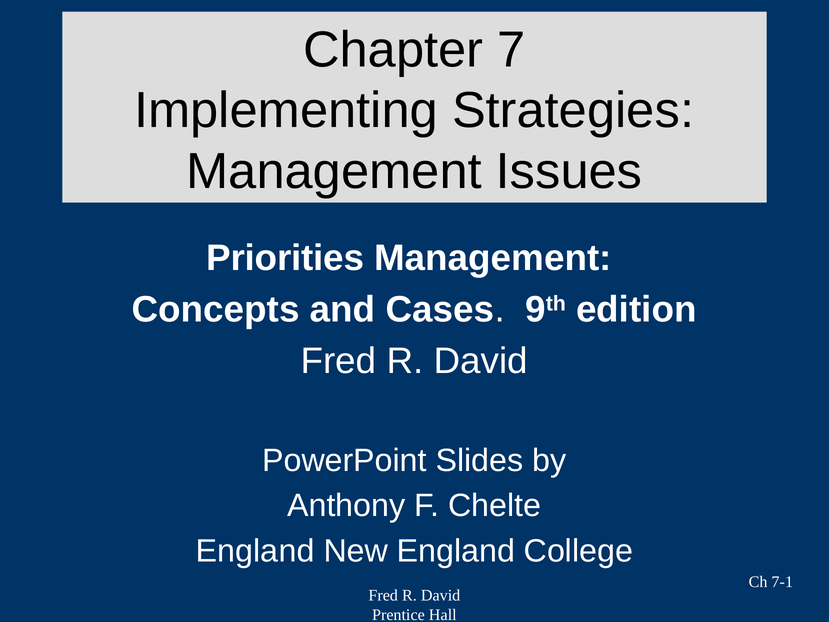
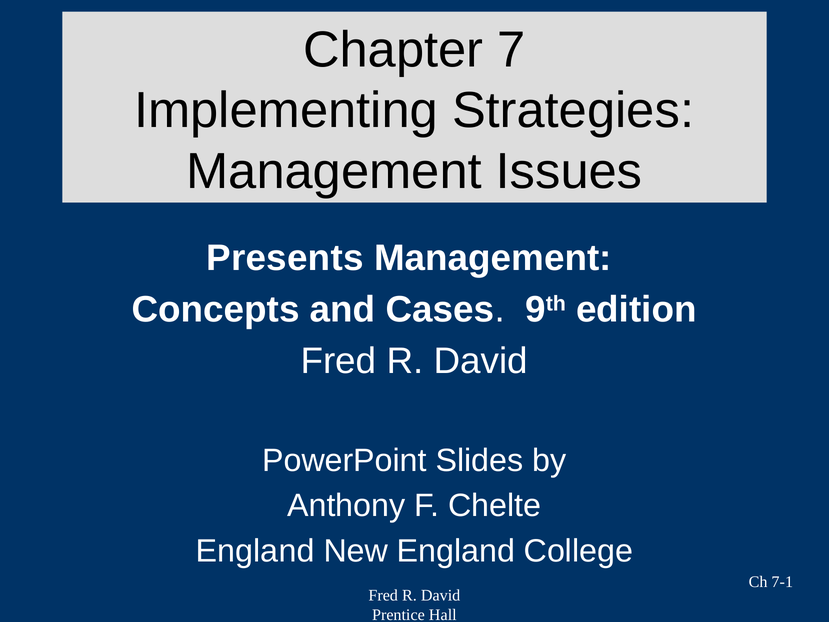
Priorities: Priorities -> Presents (285, 258)
